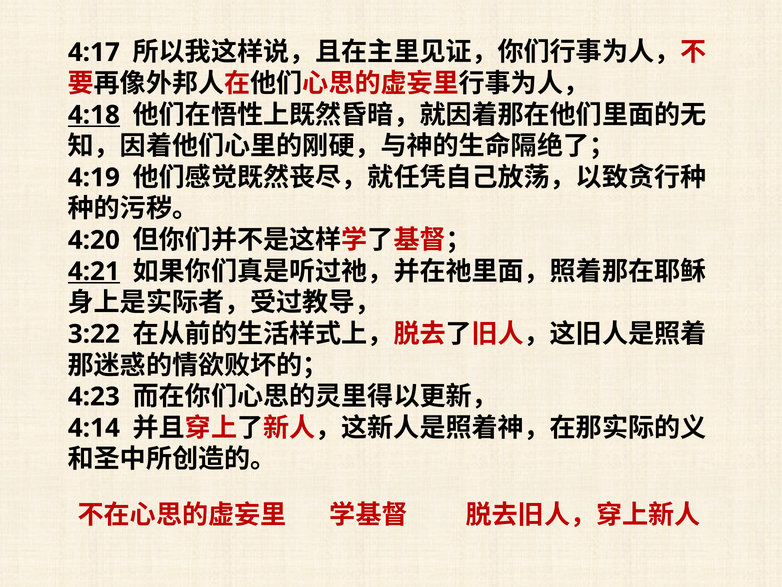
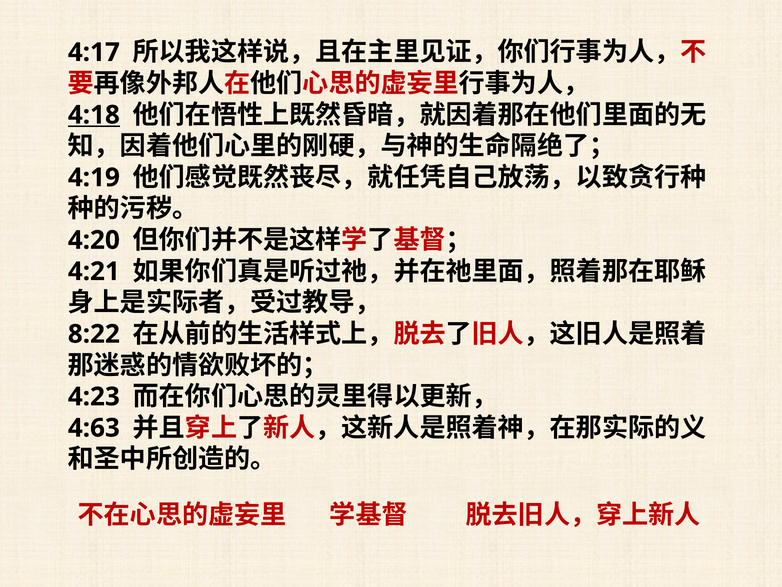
4:21 underline: present -> none (94, 271)
3:22: 3:22 -> 8:22 (94, 334)
4:14: 4:14 -> 4:63 (94, 428)
